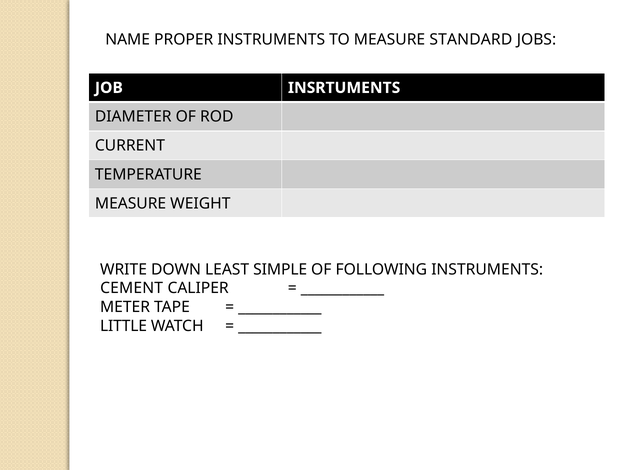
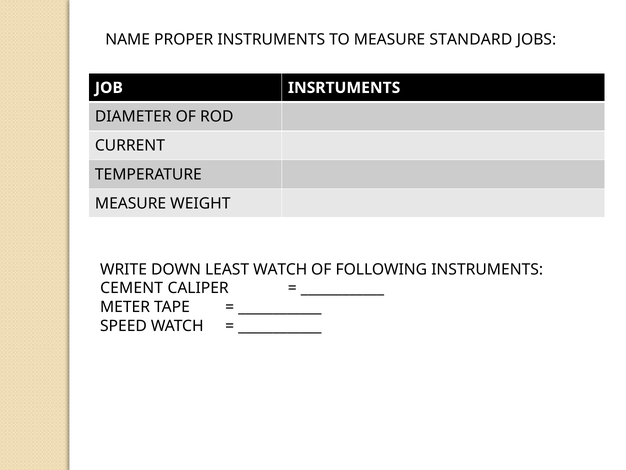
LEAST SIMPLE: SIMPLE -> WATCH (280, 269)
LITTLE: LITTLE -> SPEED (123, 326)
